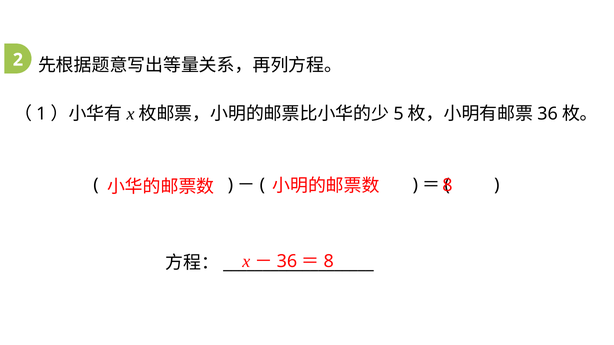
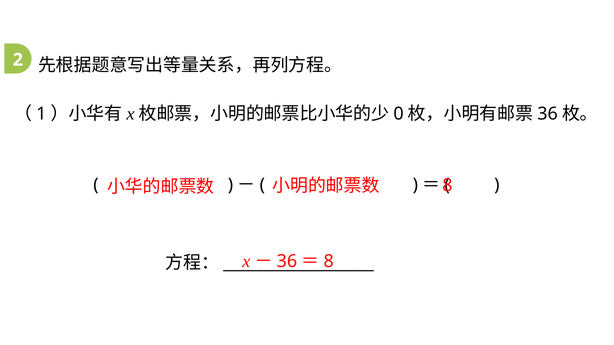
5: 5 -> 0 (399, 114)
